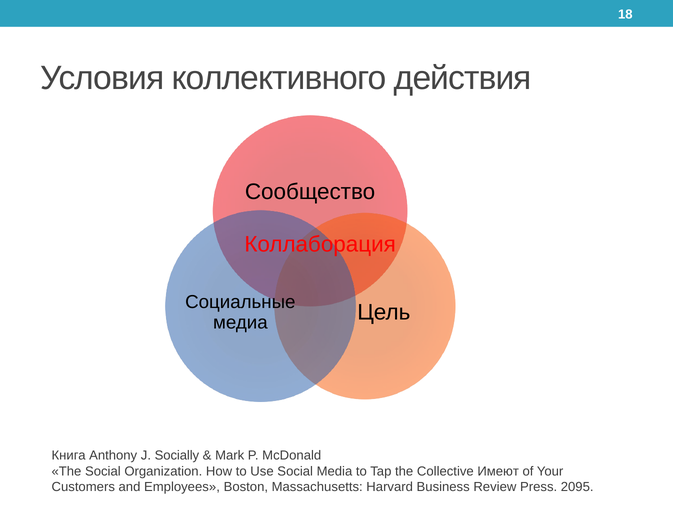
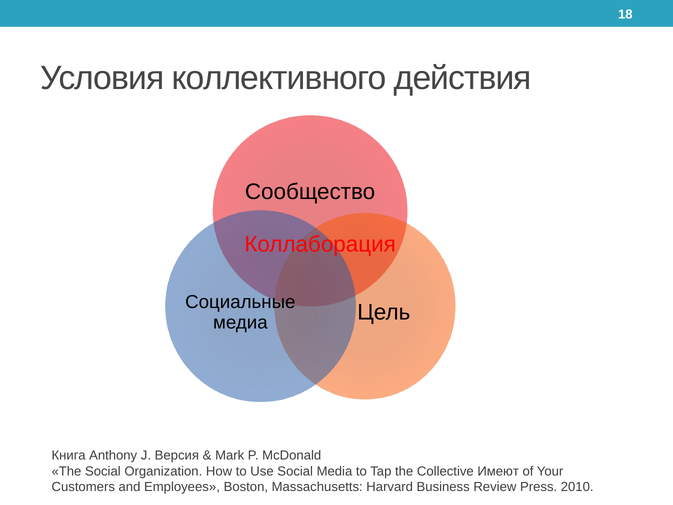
Socially: Socially -> Версия (177, 455)
2095: 2095 -> 2010 (577, 487)
